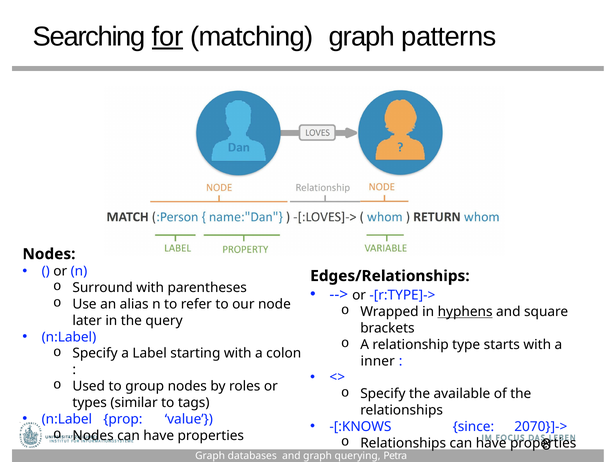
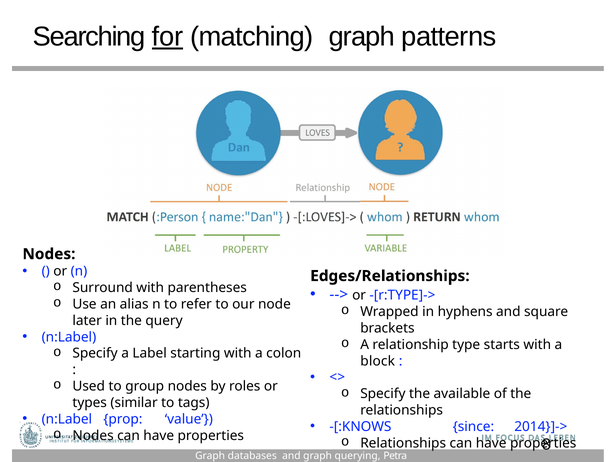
hyphens underline: present -> none (465, 312)
inner: inner -> block (378, 361)
2070}]->: 2070}]-> -> 2014}]-> (541, 427)
